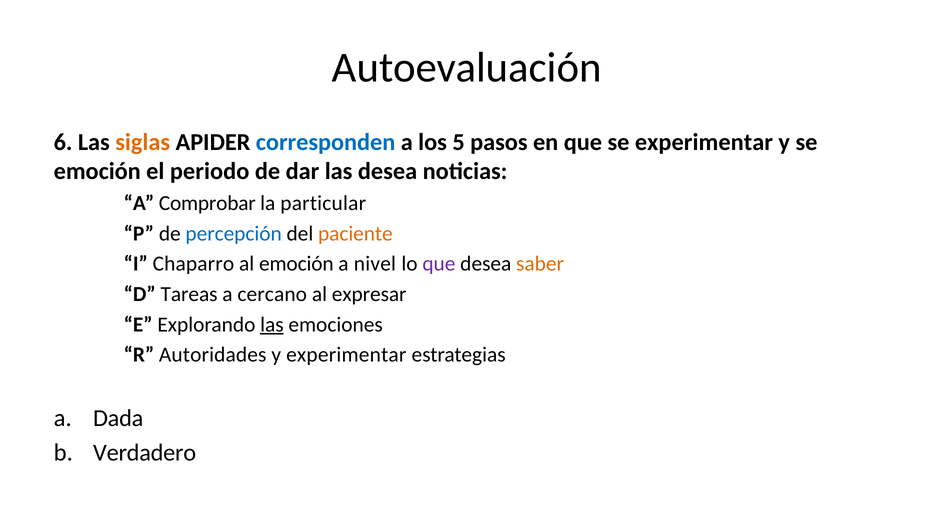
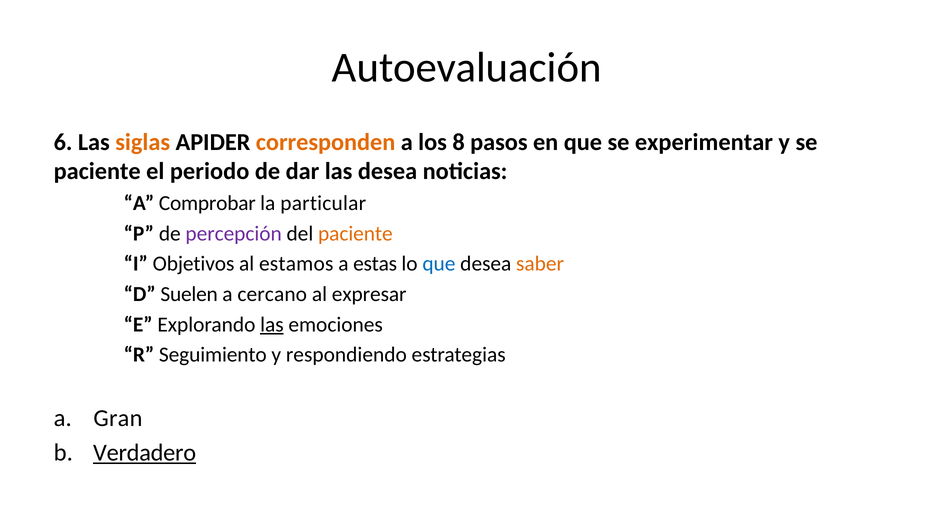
corresponden colour: blue -> orange (326, 142)
5: 5 -> 8 (459, 142)
emoción: emoción -> paciente (97, 172)
percepción colour: blue -> purple (234, 234)
Chaparro: Chaparro -> Objetivos (194, 264)
al emoción: emoción -> estamos (296, 264)
nivel: nivel -> estas (375, 264)
que colour: purple -> blue (439, 264)
Tareas: Tareas -> Suelen (189, 294)
Autoridades: Autoridades -> Seguimiento (213, 355)
y experimentar: experimentar -> respondiendo (346, 355)
Dada: Dada -> Gran (118, 419)
Verdadero underline: none -> present (145, 453)
